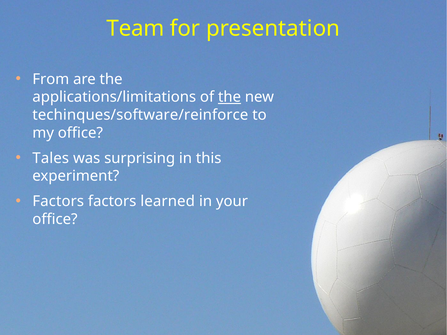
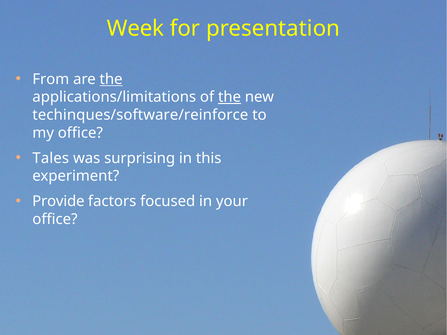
Team: Team -> Week (136, 28)
the underline: none -> present (111, 79)
Factors: Factors -> Provide (58, 201)
learned: learned -> focused (168, 201)
